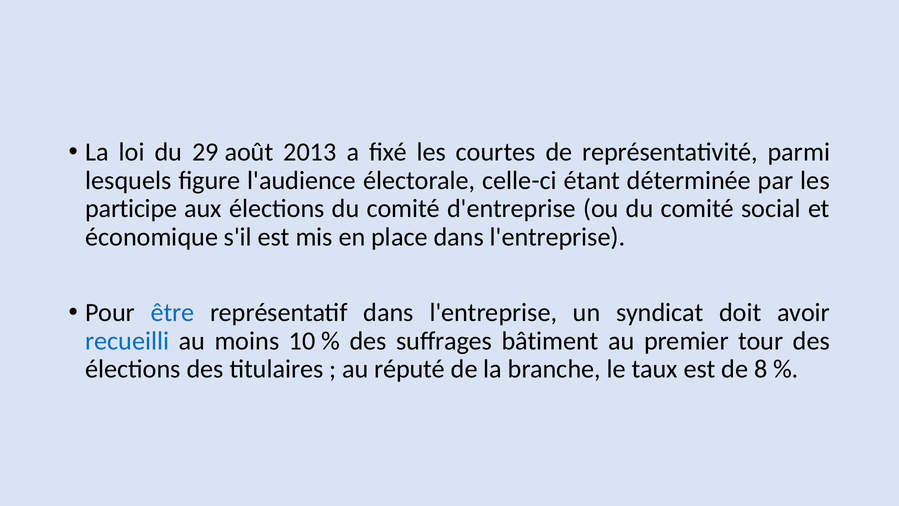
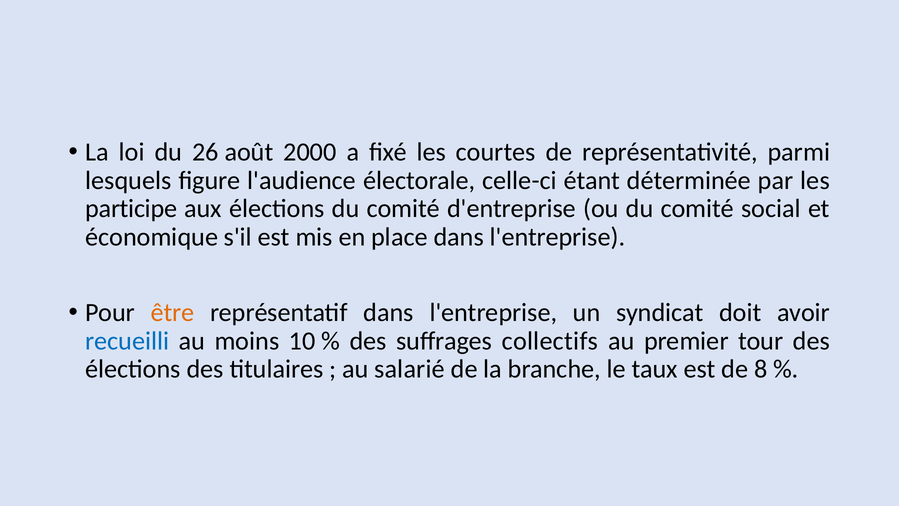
29: 29 -> 26 (205, 152)
2013: 2013 -> 2000 (310, 152)
être colour: blue -> orange (173, 312)
bâtiment: bâtiment -> collectifs (550, 341)
réputé: réputé -> salarié (410, 369)
